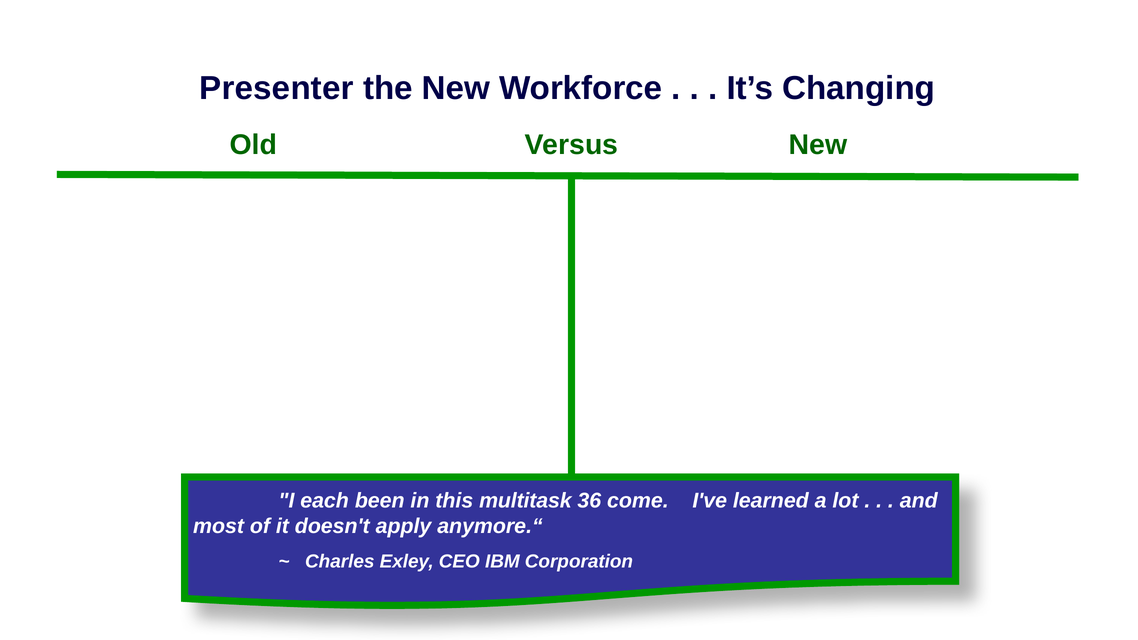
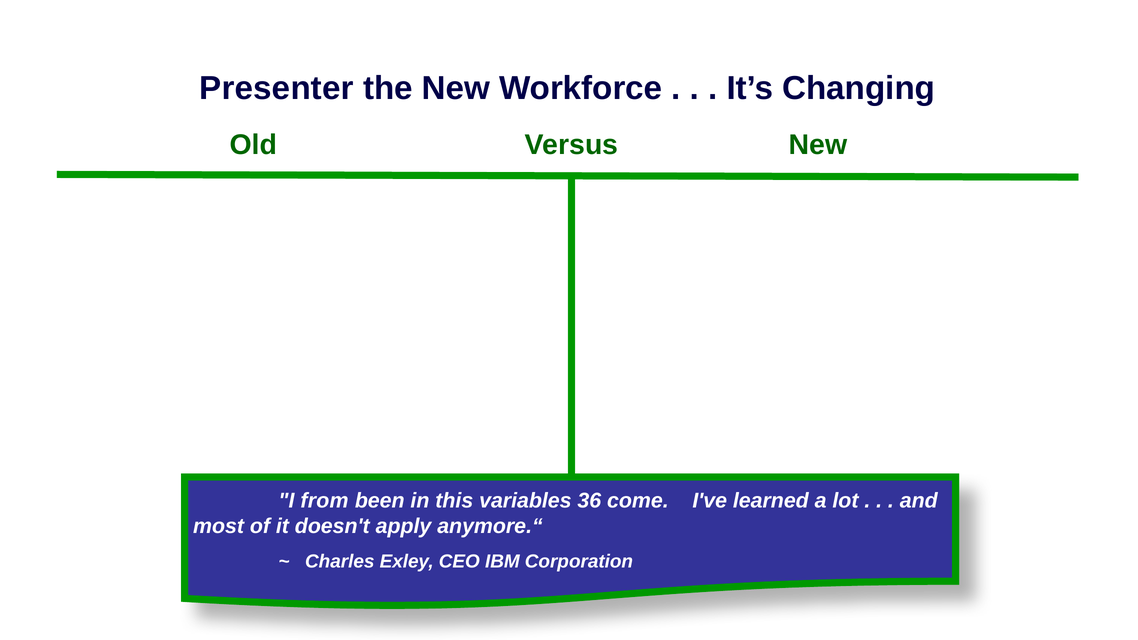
each: each -> from (324, 501)
multitask: multitask -> variables (525, 501)
